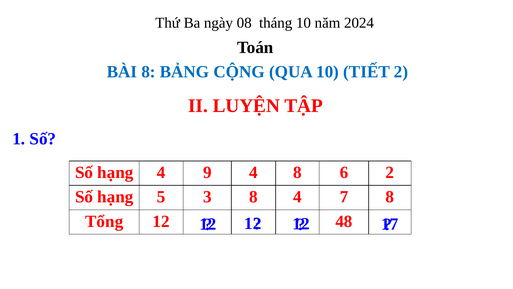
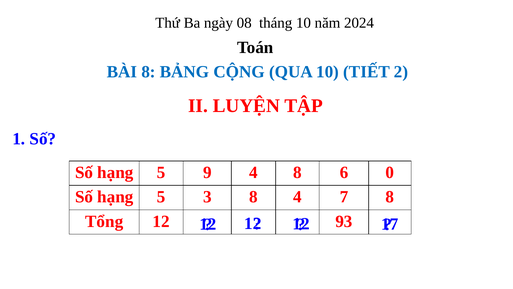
4: 4 -> 5 (161, 172)
6 2: 2 -> 0 (390, 172)
48: 48 -> 93 (344, 221)
